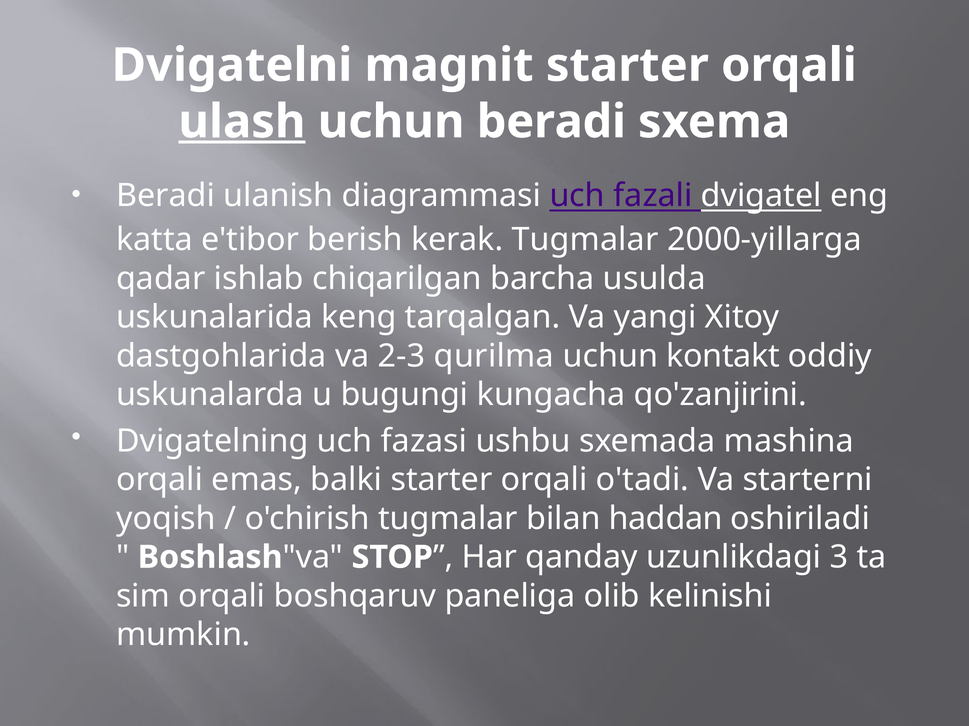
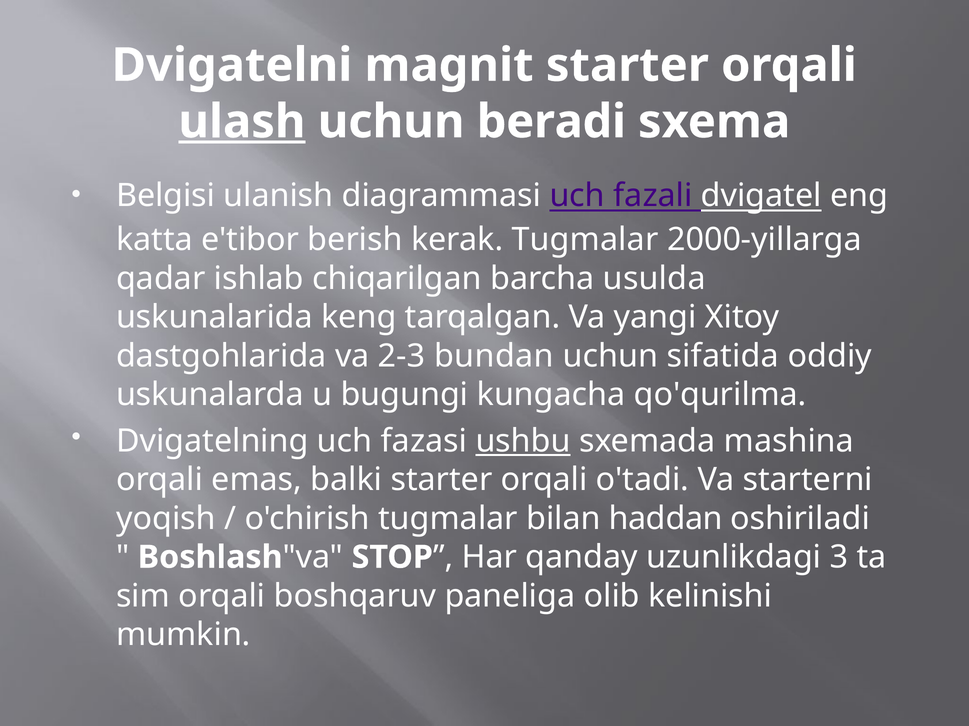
Beradi: Beradi -> Belgisi (166, 196)
qurilma: qurilma -> bundan (494, 356)
kontakt: kontakt -> sifatida (723, 356)
qo'zanjirini: qo'zanjirini -> qo'qurilma (720, 395)
ushbu underline: none -> present (523, 441)
